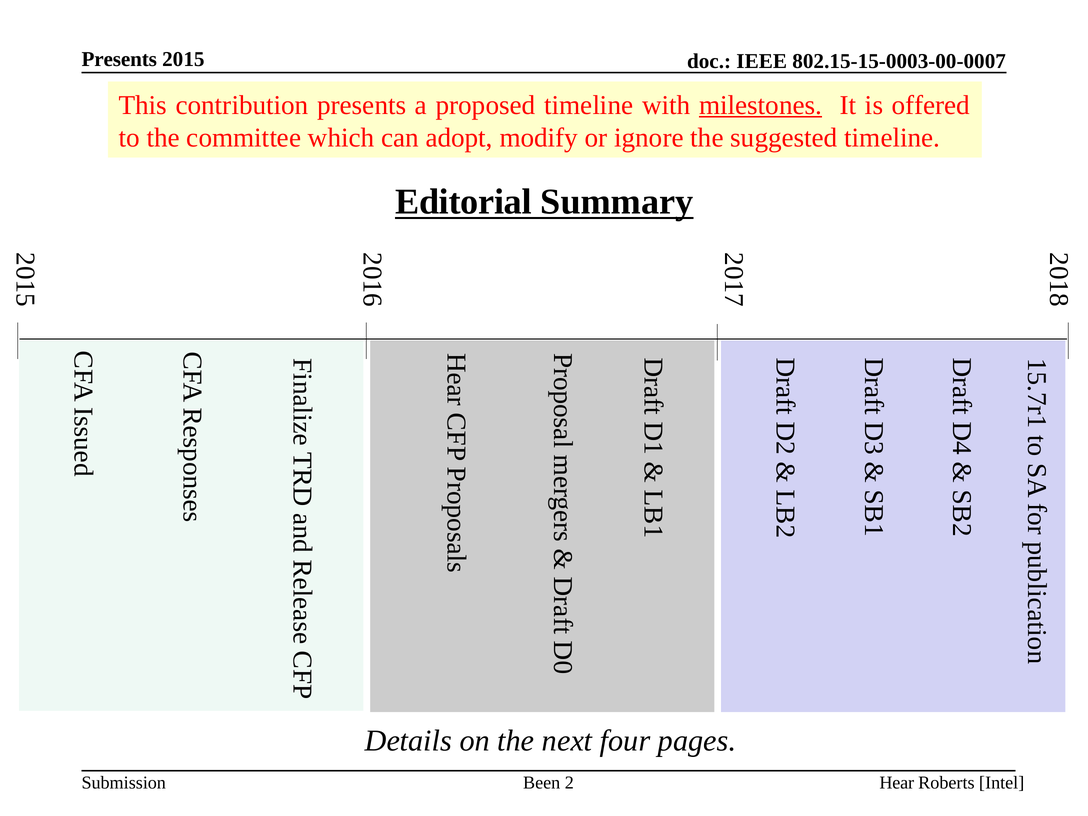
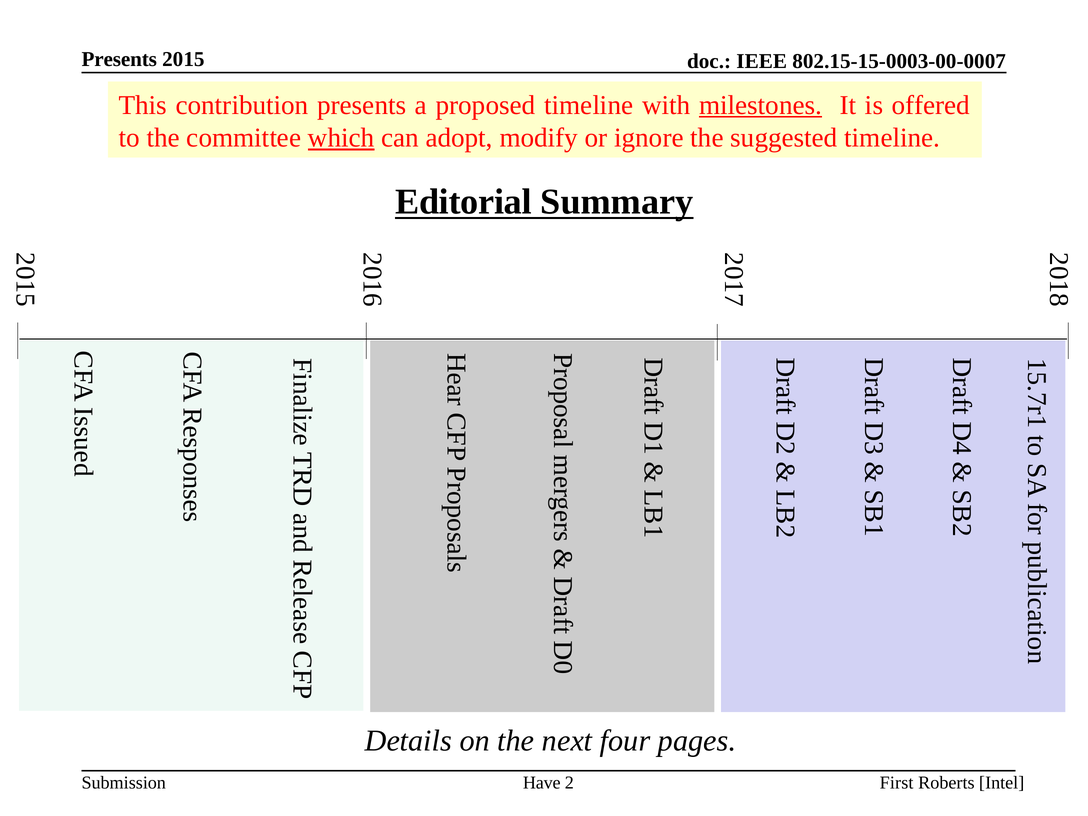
which underline: none -> present (341, 138)
Hear: Hear -> First (897, 783)
Been: Been -> Have (542, 783)
